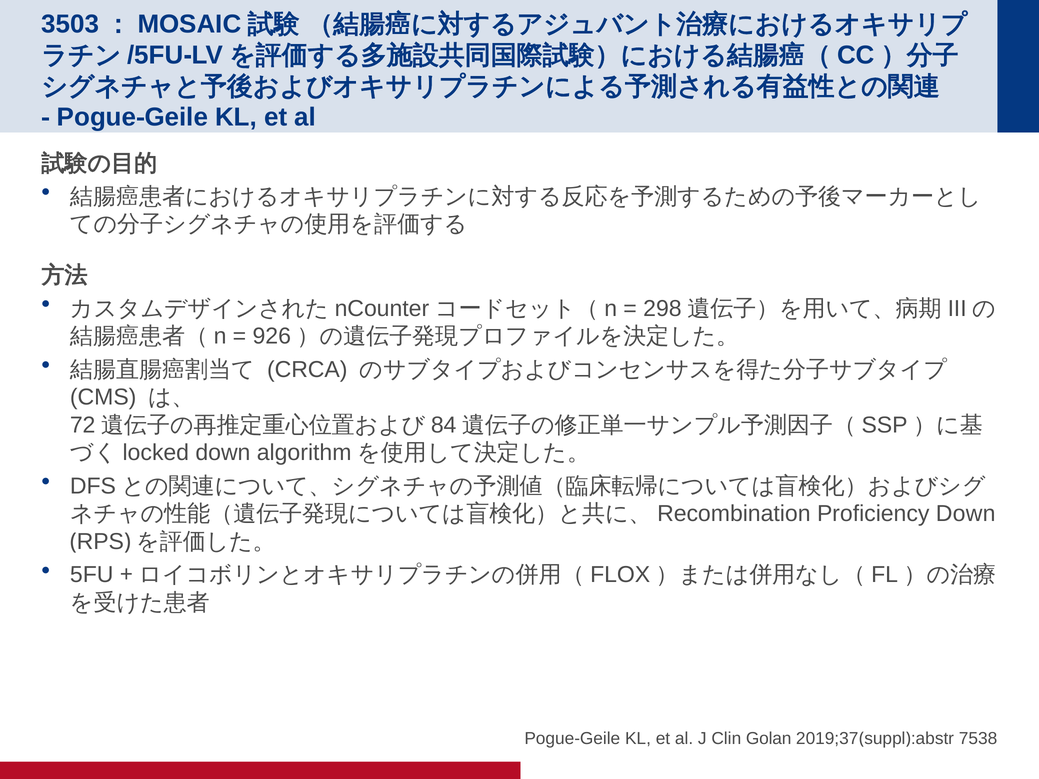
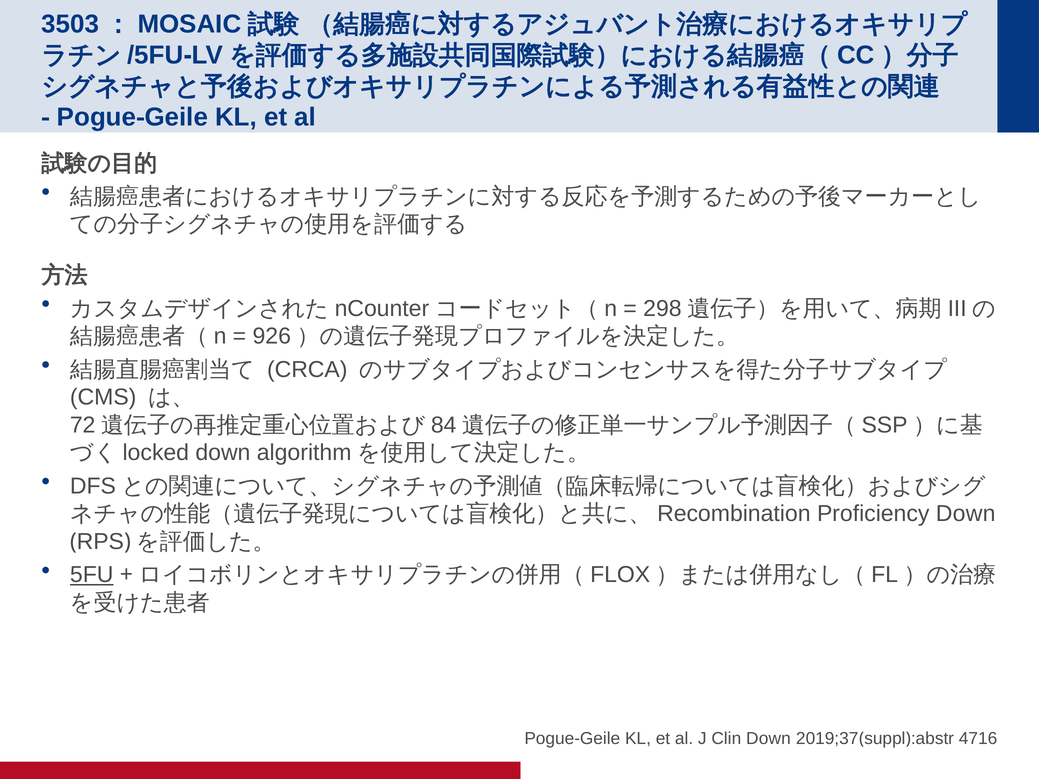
5FU underline: none -> present (92, 575)
Clin Golan: Golan -> Down (768, 739)
7538: 7538 -> 4716 (978, 739)
